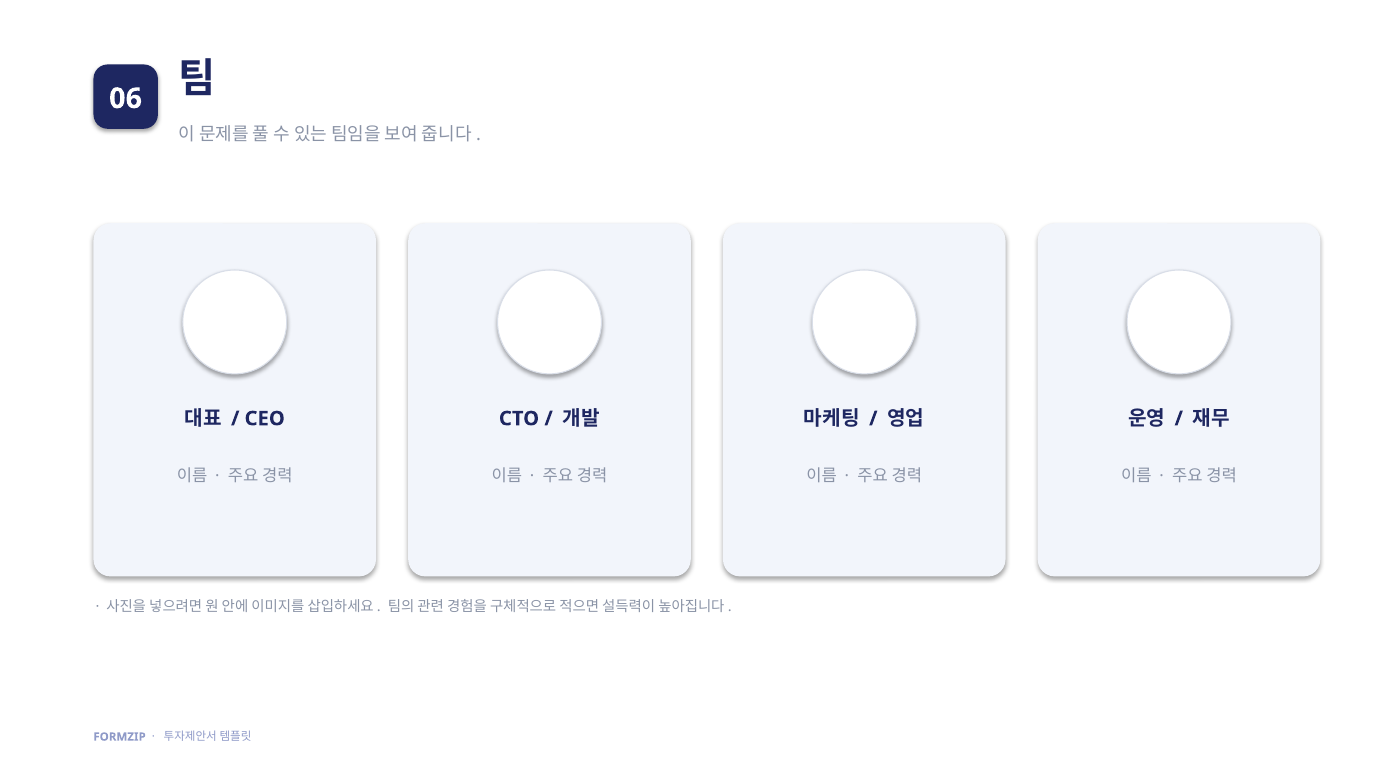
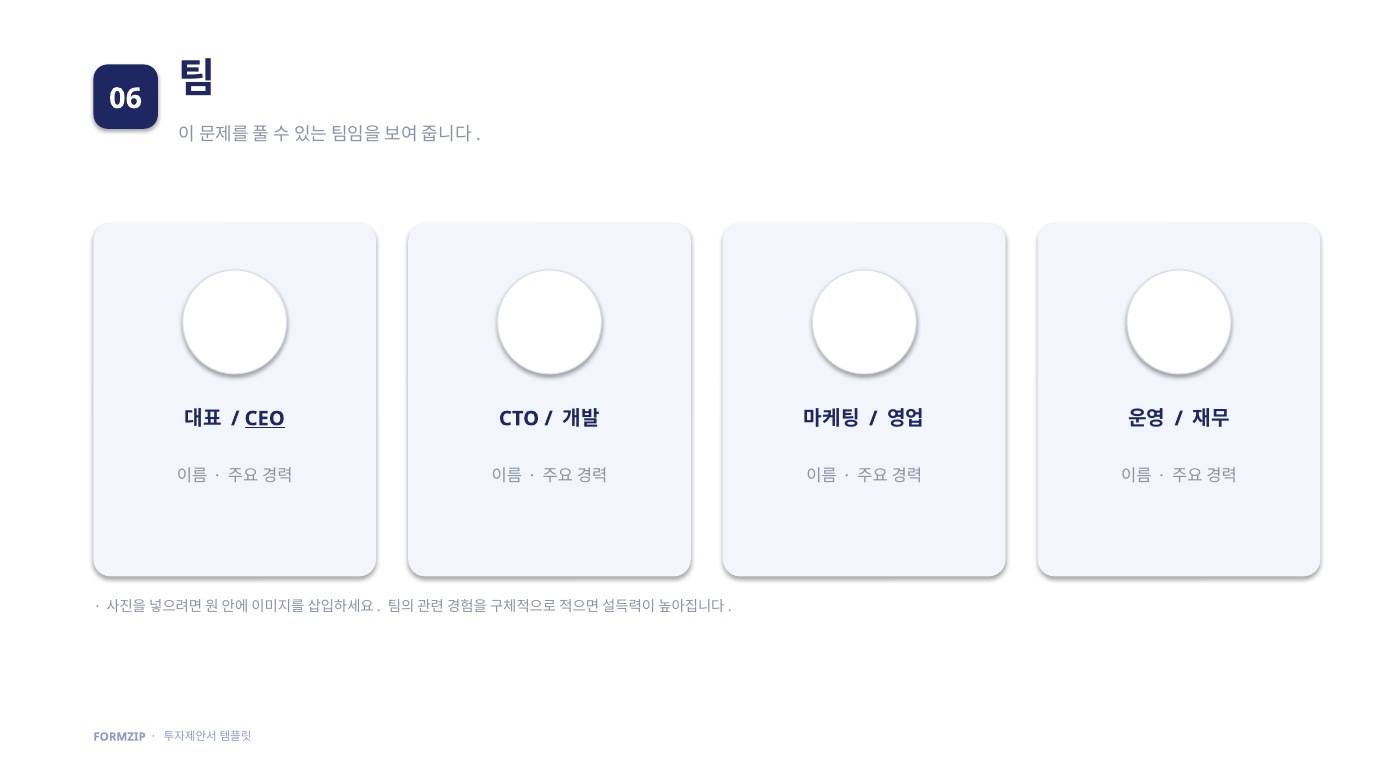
CEO underline: none -> present (265, 419)
